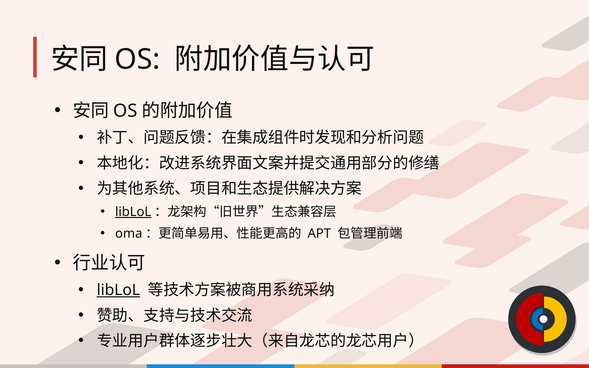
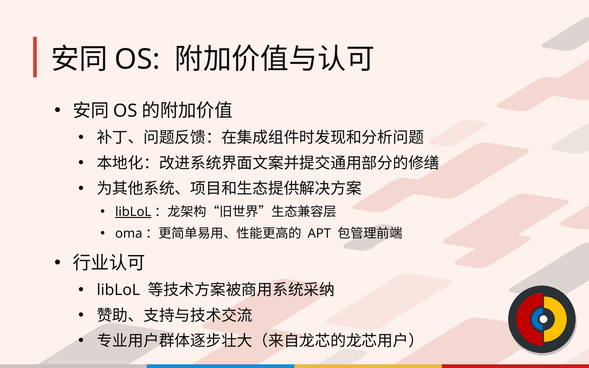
libLoL underline: present -> none (118, 290)
